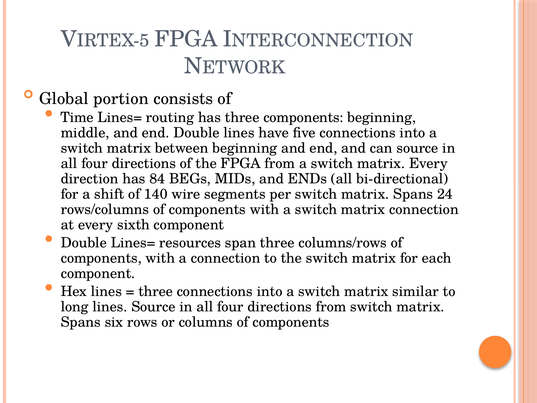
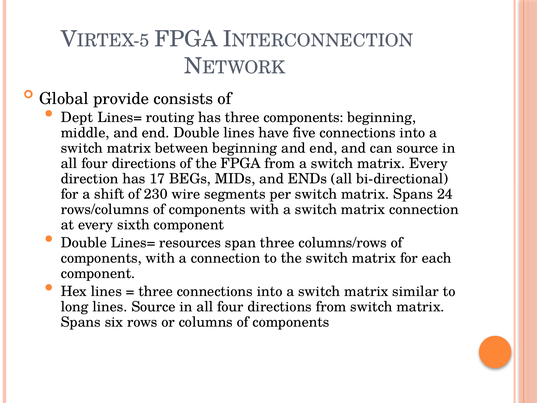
portion: portion -> provide (121, 99)
Time: Time -> Dept (77, 118)
84: 84 -> 17 (157, 179)
140: 140 -> 230 (156, 194)
